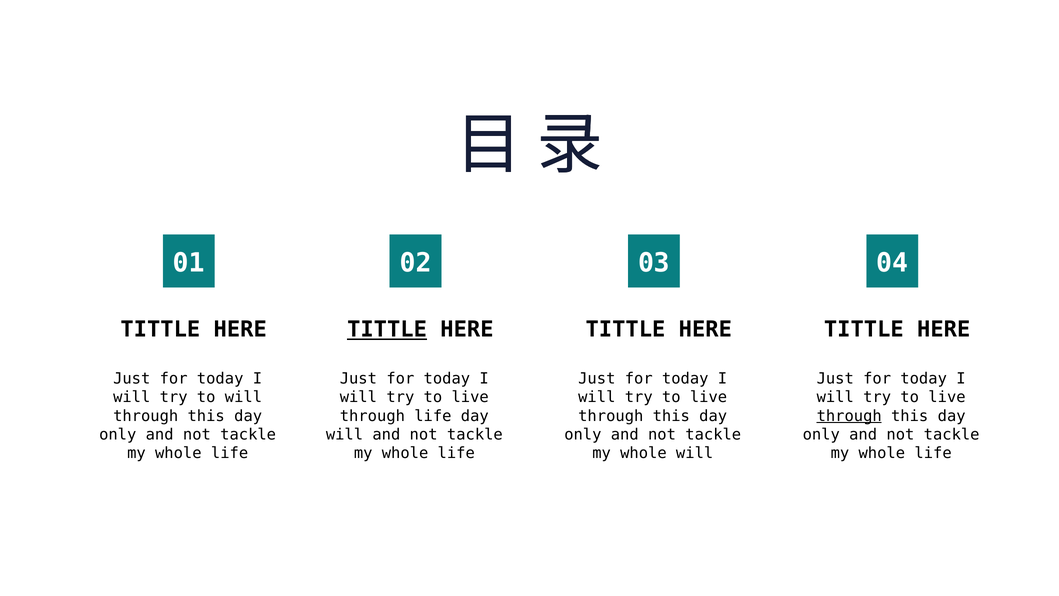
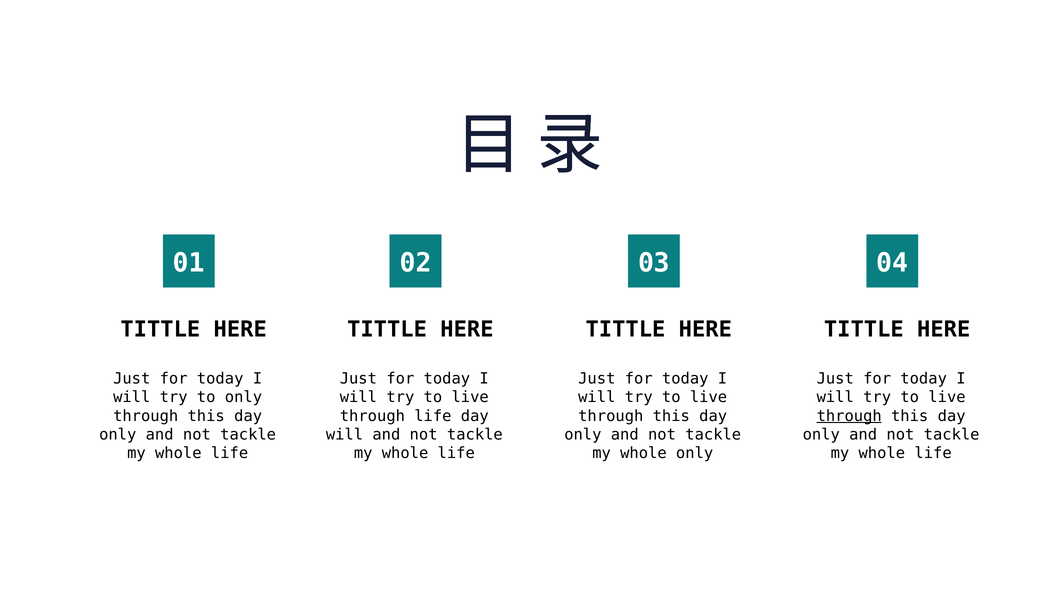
TITTLE underline: present -> none (387, 330)
to will: will -> only (243, 397)
whole will: will -> only (695, 453)
